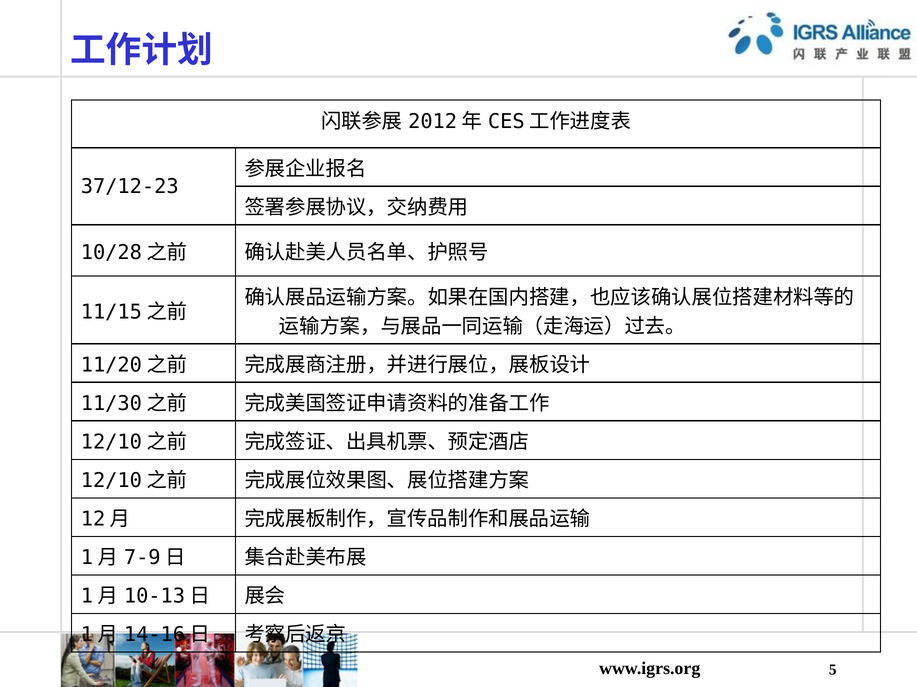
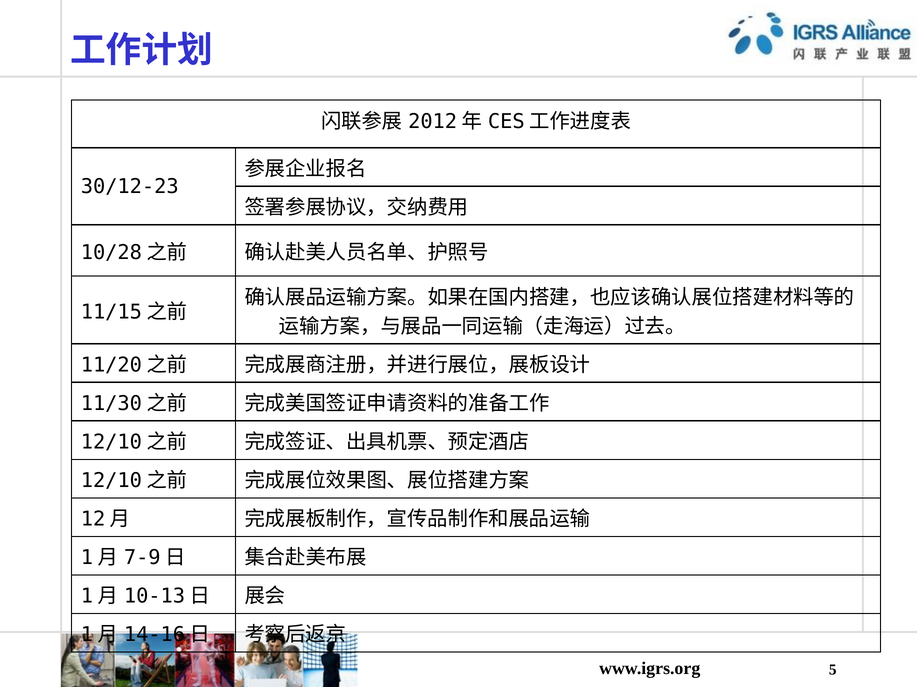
37/12-23: 37/12-23 -> 30/12-23 (130, 187)
